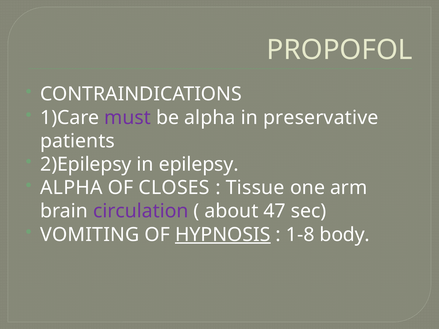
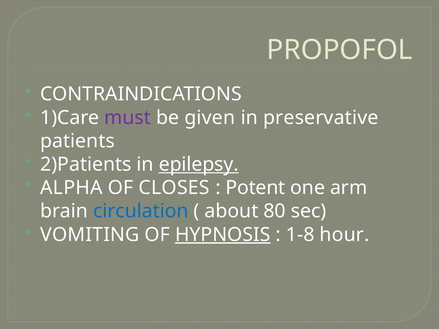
be alpha: alpha -> given (210, 118)
2)Epilepsy: 2)Epilepsy -> 2)Patients (86, 165)
epilepsy underline: none -> present (199, 165)
Tissue: Tissue -> Potent (255, 188)
circulation colour: purple -> blue (141, 211)
47: 47 -> 80 (275, 211)
body: body -> hour (344, 235)
